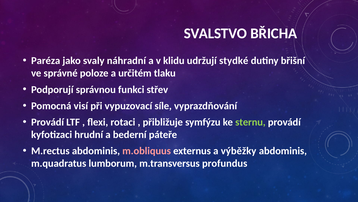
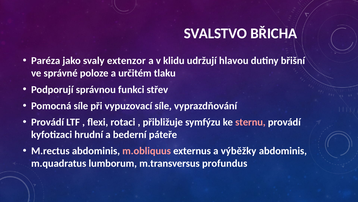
náhradní: náhradní -> extenzor (126, 61)
stydké: stydké -> hlavou (234, 61)
Pomocná visí: visí -> síle (81, 106)
sternu colour: light green -> pink (250, 122)
